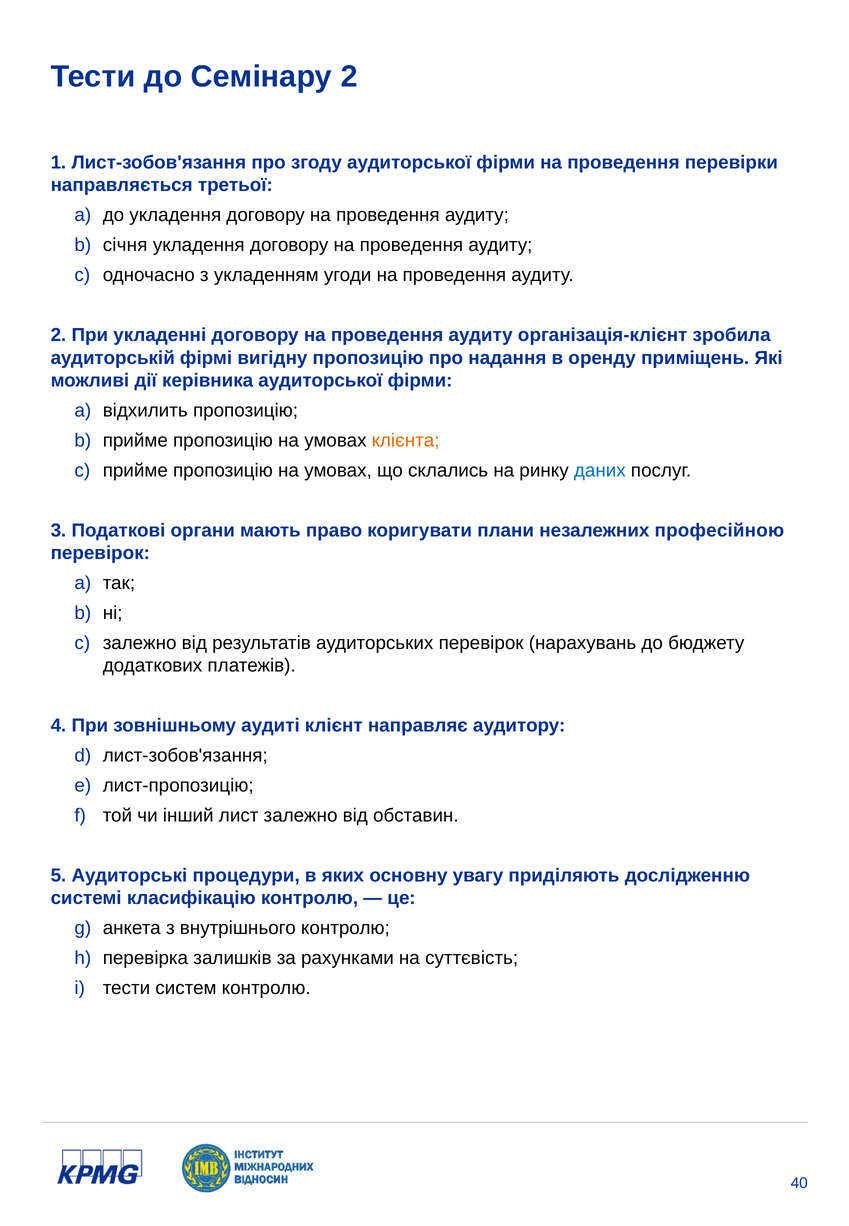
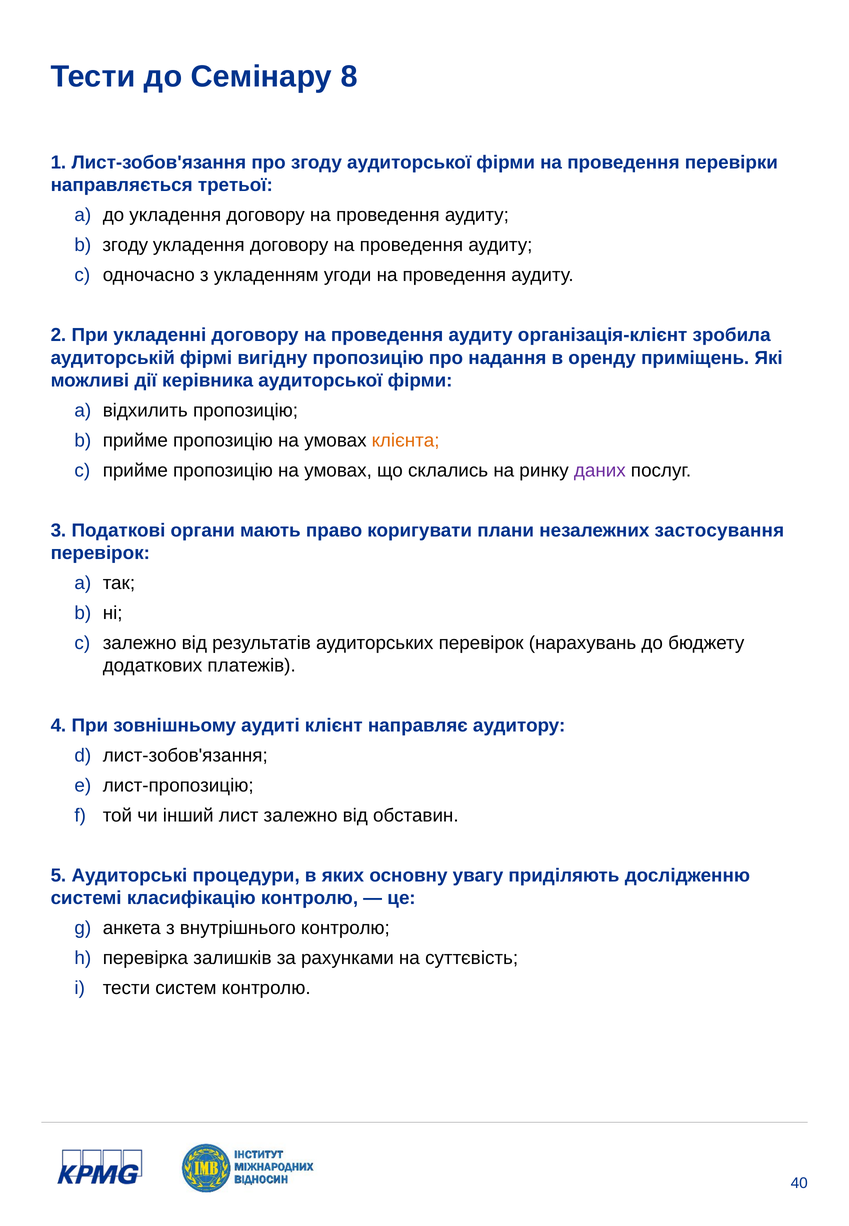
Семінару 2: 2 -> 8 (349, 76)
січня: січня -> згоду (125, 245)
даних colour: blue -> purple (600, 471)
професійною: професійною -> застосування (719, 531)
